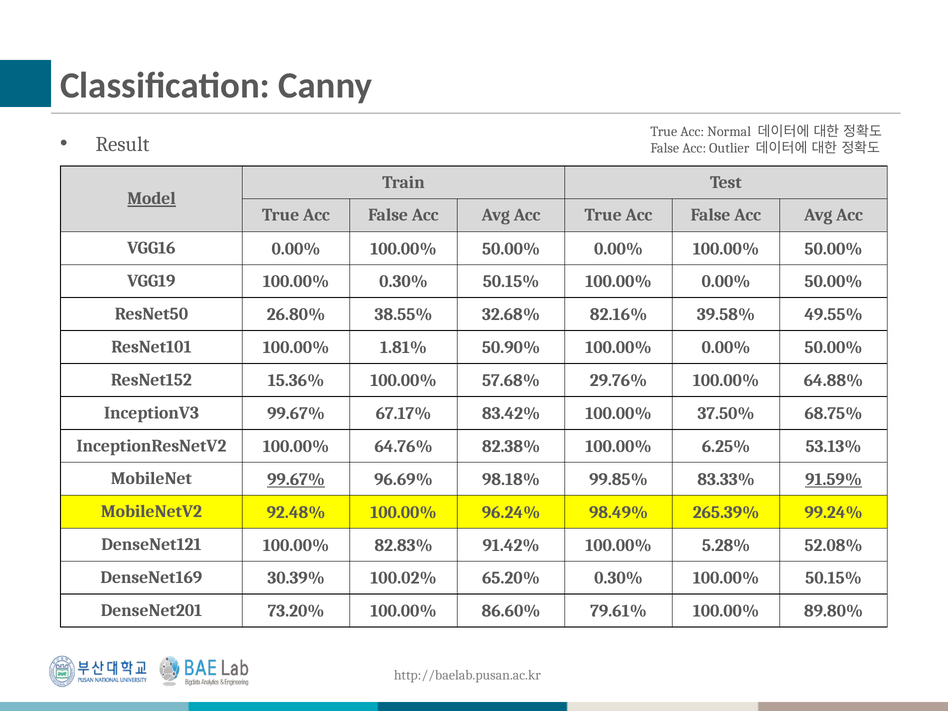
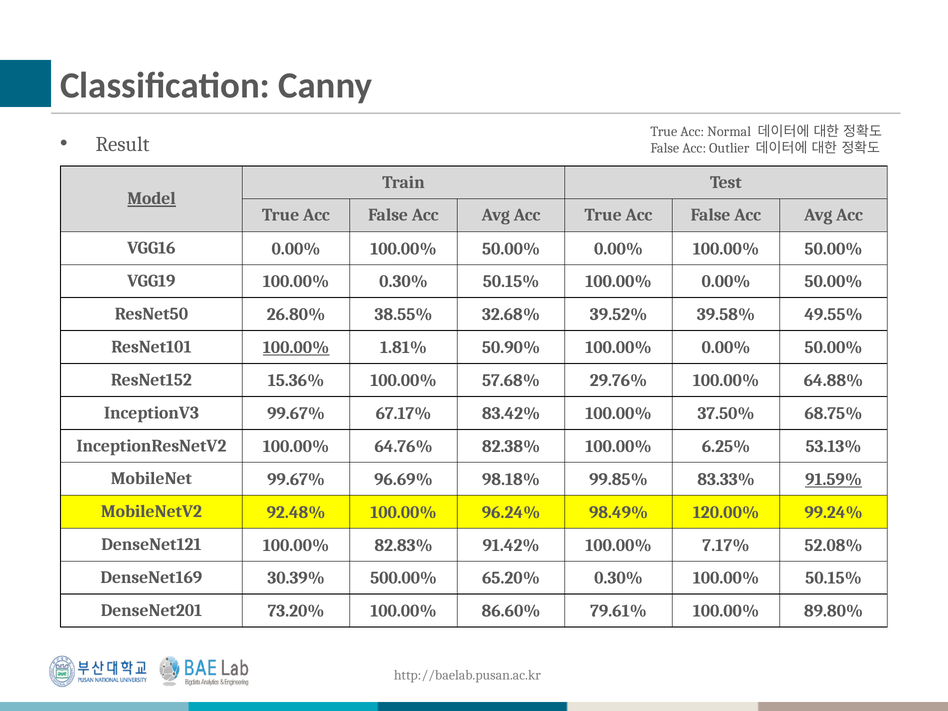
82.16%: 82.16% -> 39.52% (619, 315)
100.00% underline: none -> present (296, 348)
99.67% underline: present -> none (296, 479)
265.39%: 265.39% -> 120.00% (726, 512)
5.28%: 5.28% -> 7.17% (726, 545)
100.02%: 100.02% -> 500.00% (404, 578)
